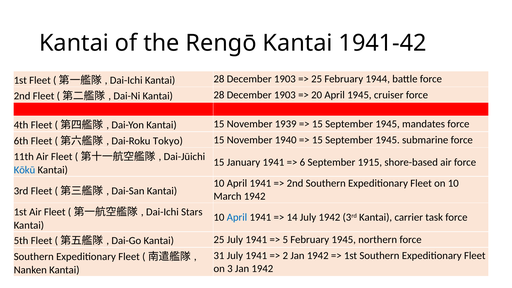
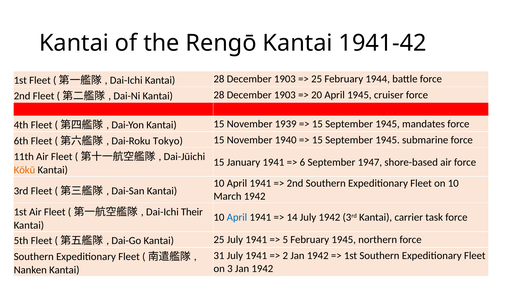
1915: 1915 -> 1947 (370, 162)
Kōkū colour: blue -> orange (24, 170)
Stars: Stars -> Their (192, 212)
